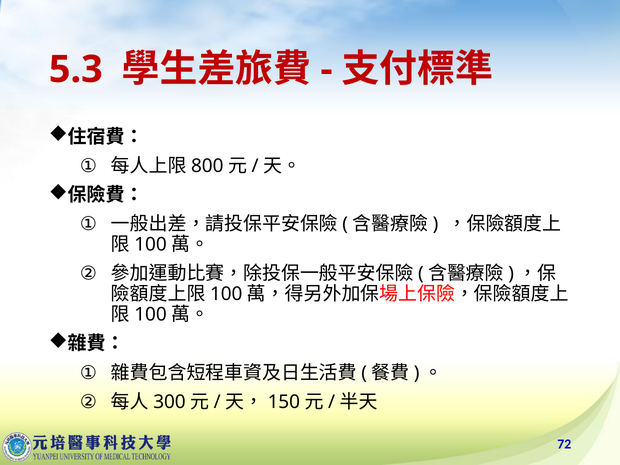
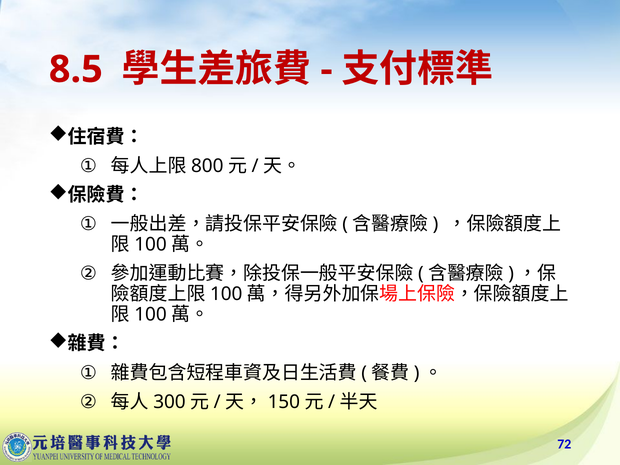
5.3: 5.3 -> 8.5 (76, 69)
